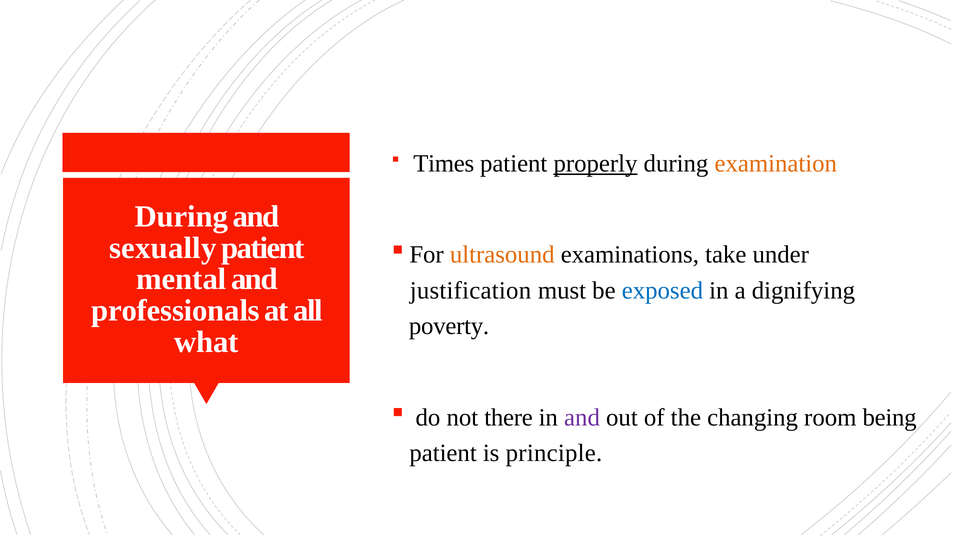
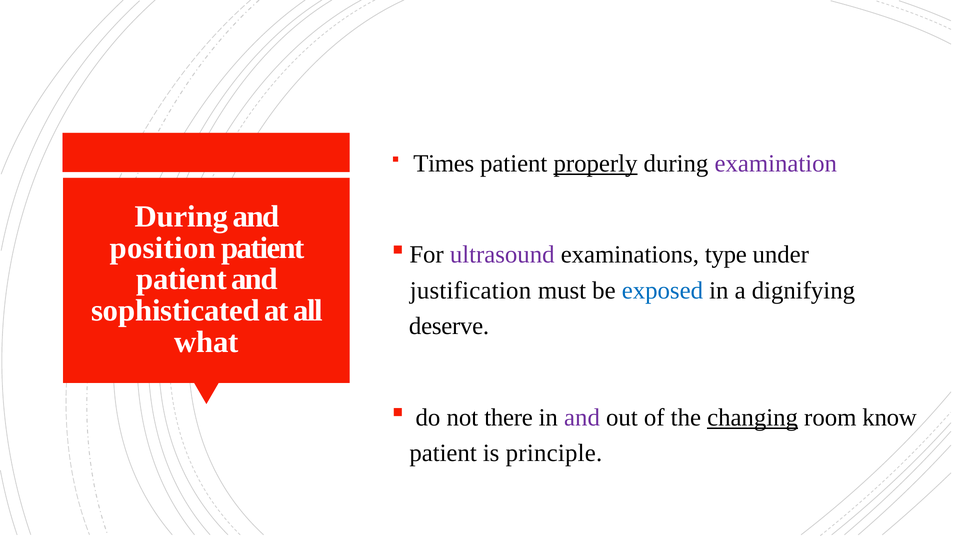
examination colour: orange -> purple (776, 164)
sexually: sexually -> position (163, 248)
ultrasound colour: orange -> purple (502, 255)
take: take -> type (726, 255)
mental: mental -> patient (182, 279)
professionals: professionals -> sophisticated (176, 311)
poverty: poverty -> deserve (449, 326)
changing underline: none -> present (753, 418)
being: being -> know (890, 418)
